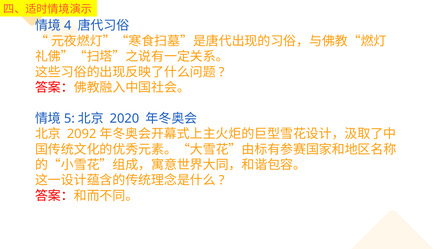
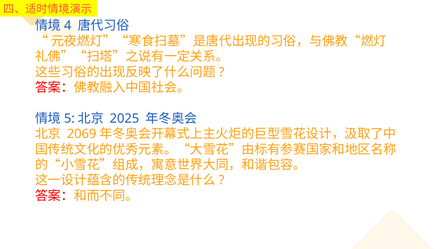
2020: 2020 -> 2025 (124, 119)
2092: 2092 -> 2069 (82, 134)
